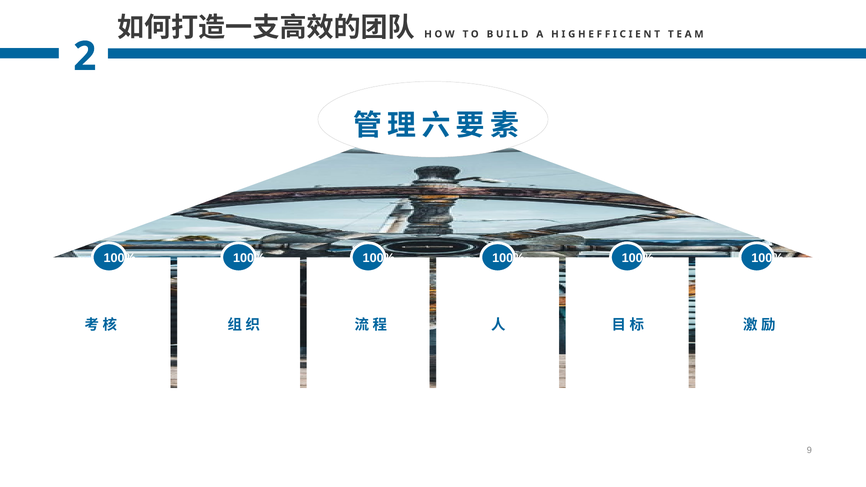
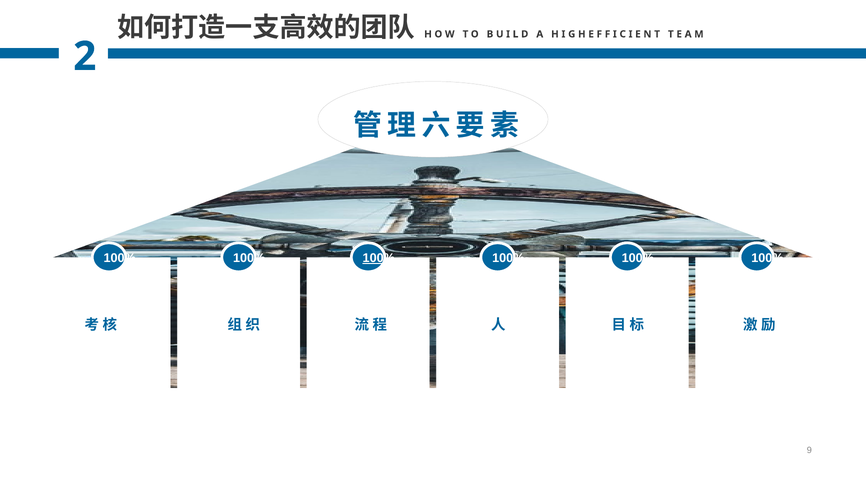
100% underline: none -> present (379, 258)
